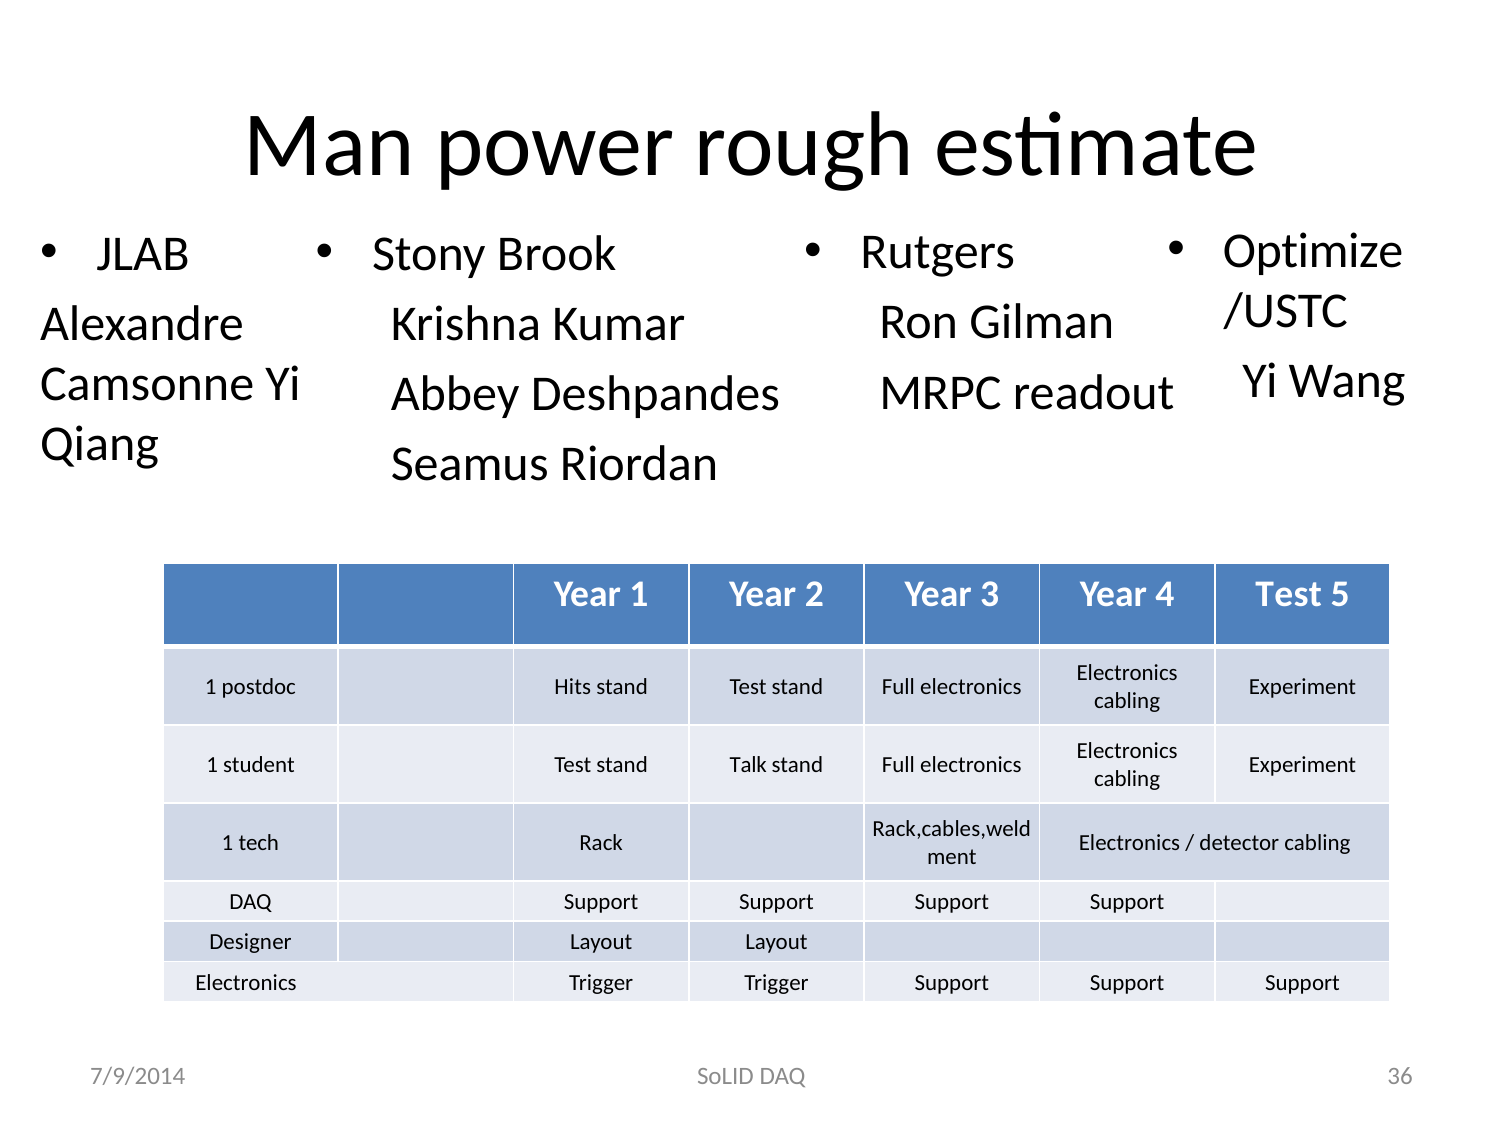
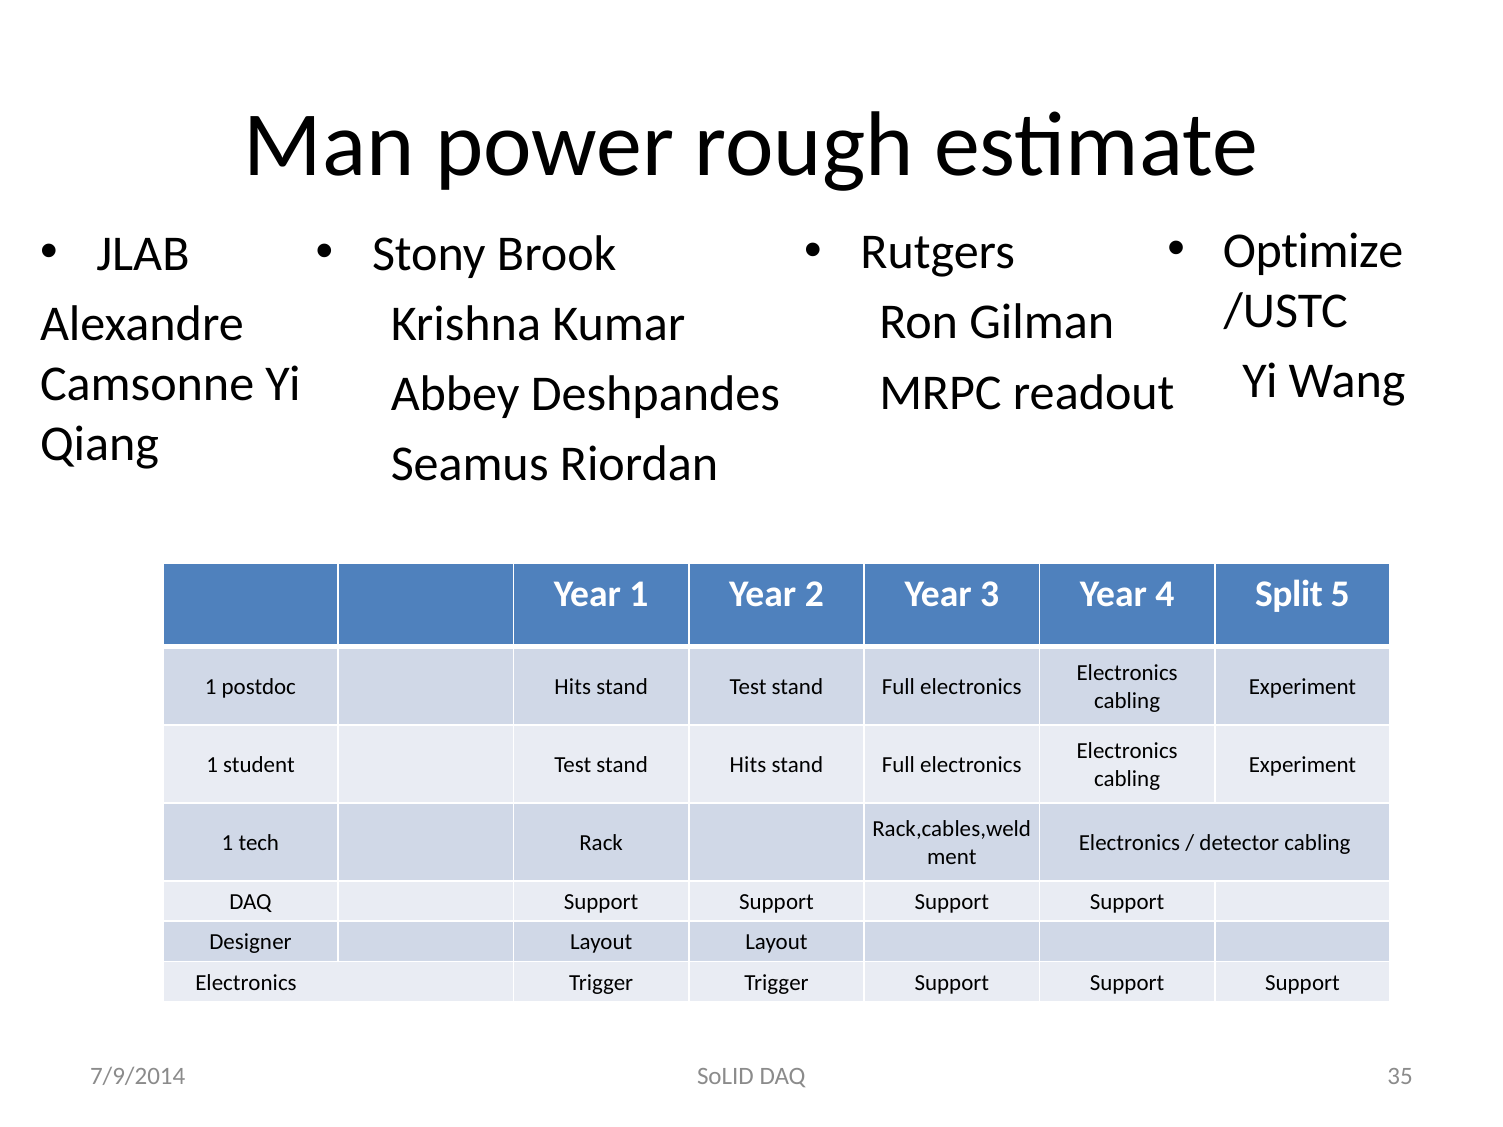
4 Test: Test -> Split (1289, 595)
stand Talk: Talk -> Hits (748, 765)
36: 36 -> 35 (1400, 1076)
